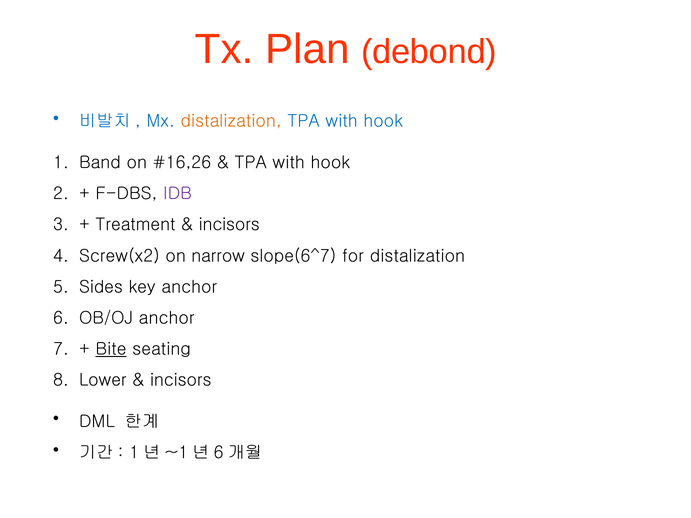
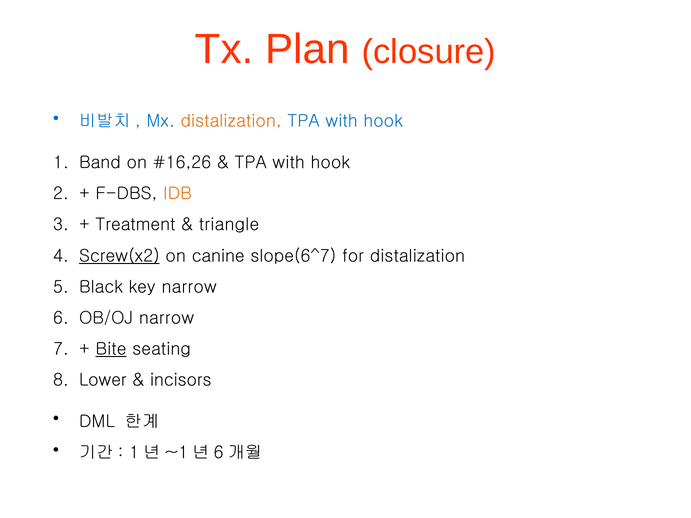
debond: debond -> closure (429, 52)
IDB colour: purple -> orange (178, 194)
incisors: incisors -> triangle (229, 225)
Screw(x2 underline: none -> present (119, 256)
narrow: narrow -> canine (218, 256)
Sides: Sides -> Black (101, 287)
key anchor: anchor -> narrow (189, 287)
OB/OJ anchor: anchor -> narrow (167, 318)
